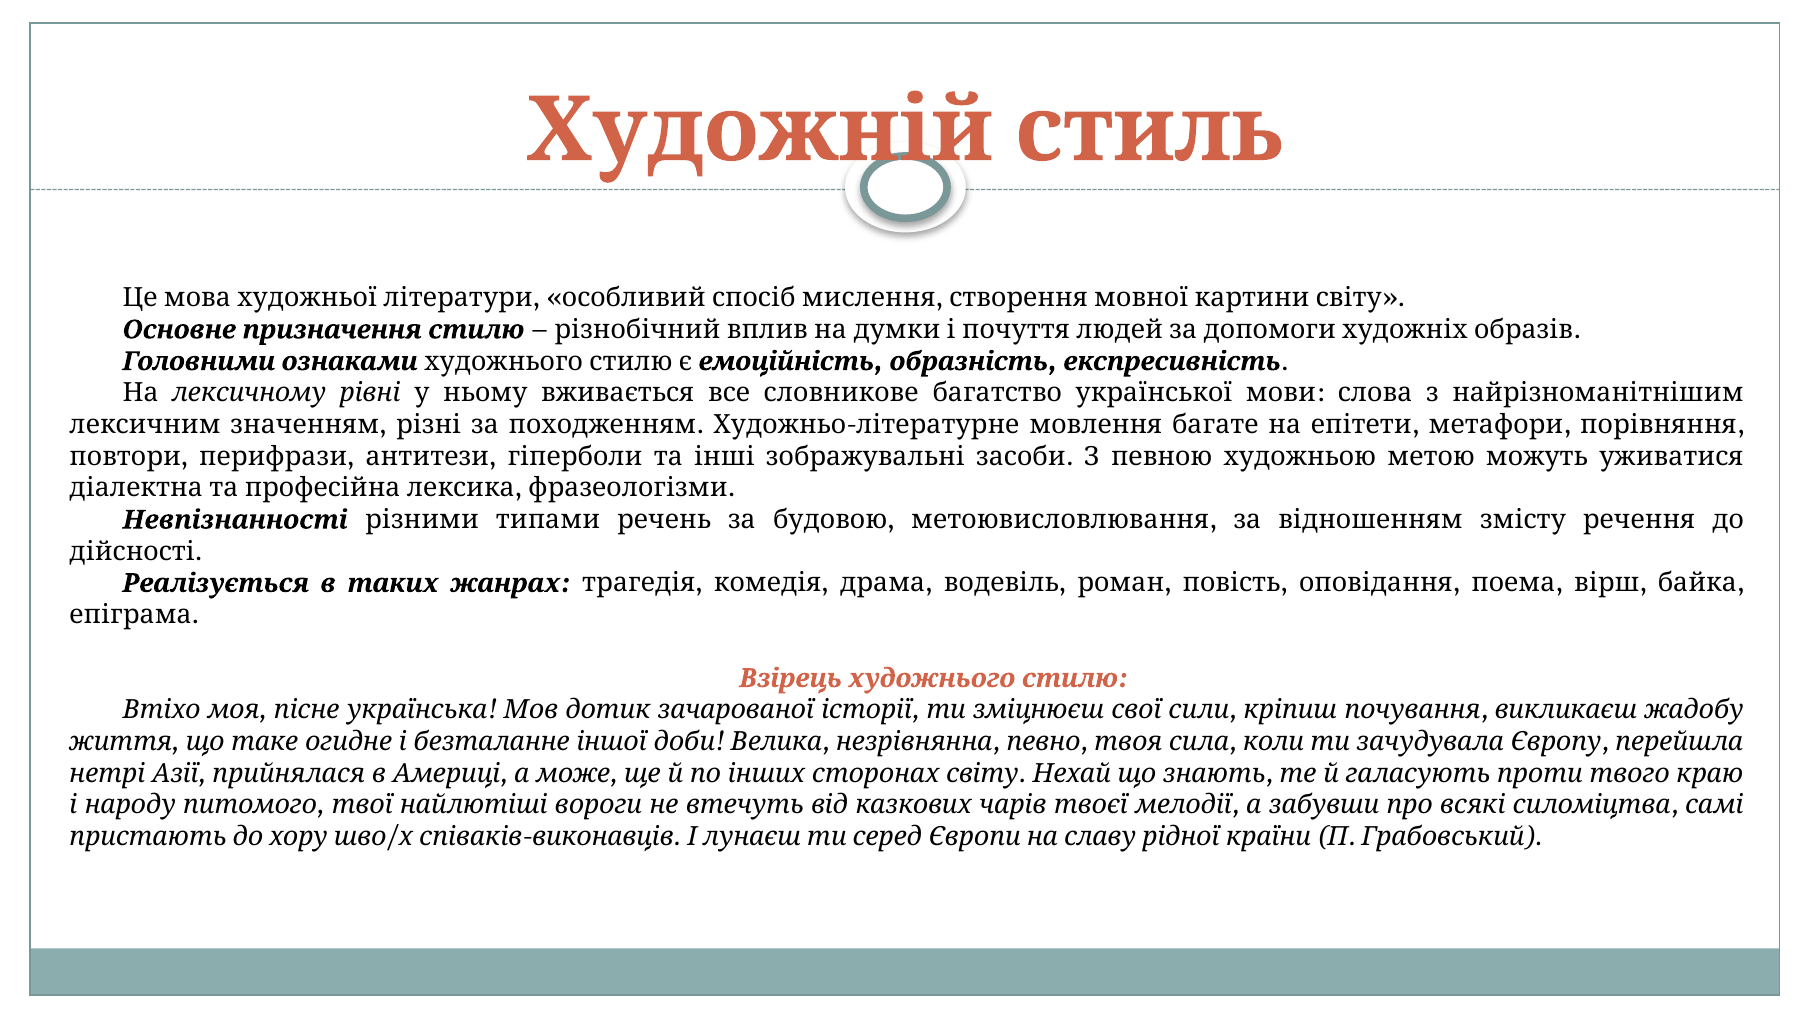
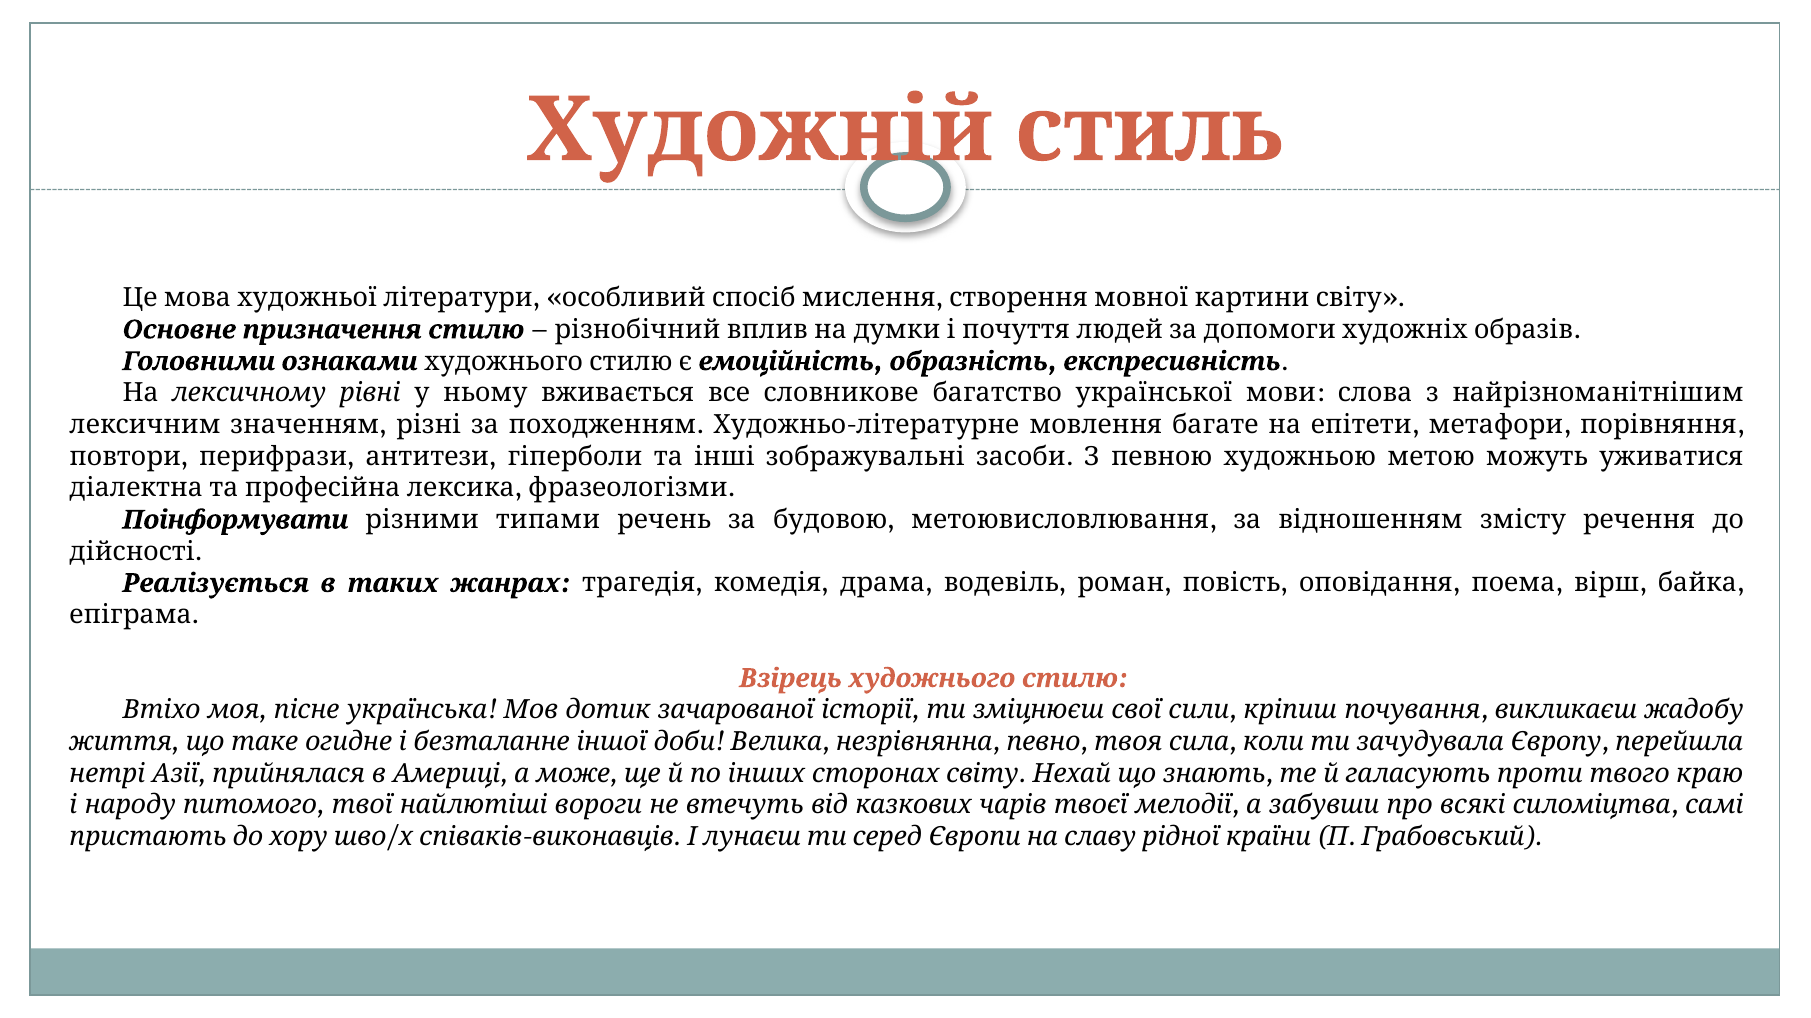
Невпізнанності: Невпізнанності -> Поінформувати (235, 520)
